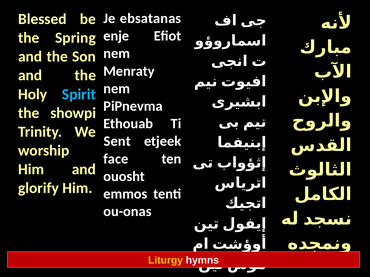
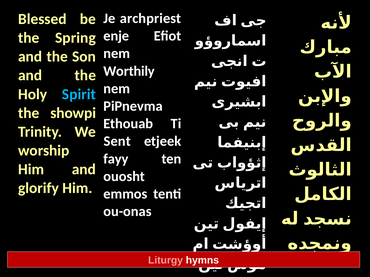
ebsatanas: ebsatanas -> archpriest (151, 18)
Menraty: Menraty -> Worthily (129, 71)
face: face -> fayy (116, 159)
Liturgy colour: yellow -> pink (166, 261)
